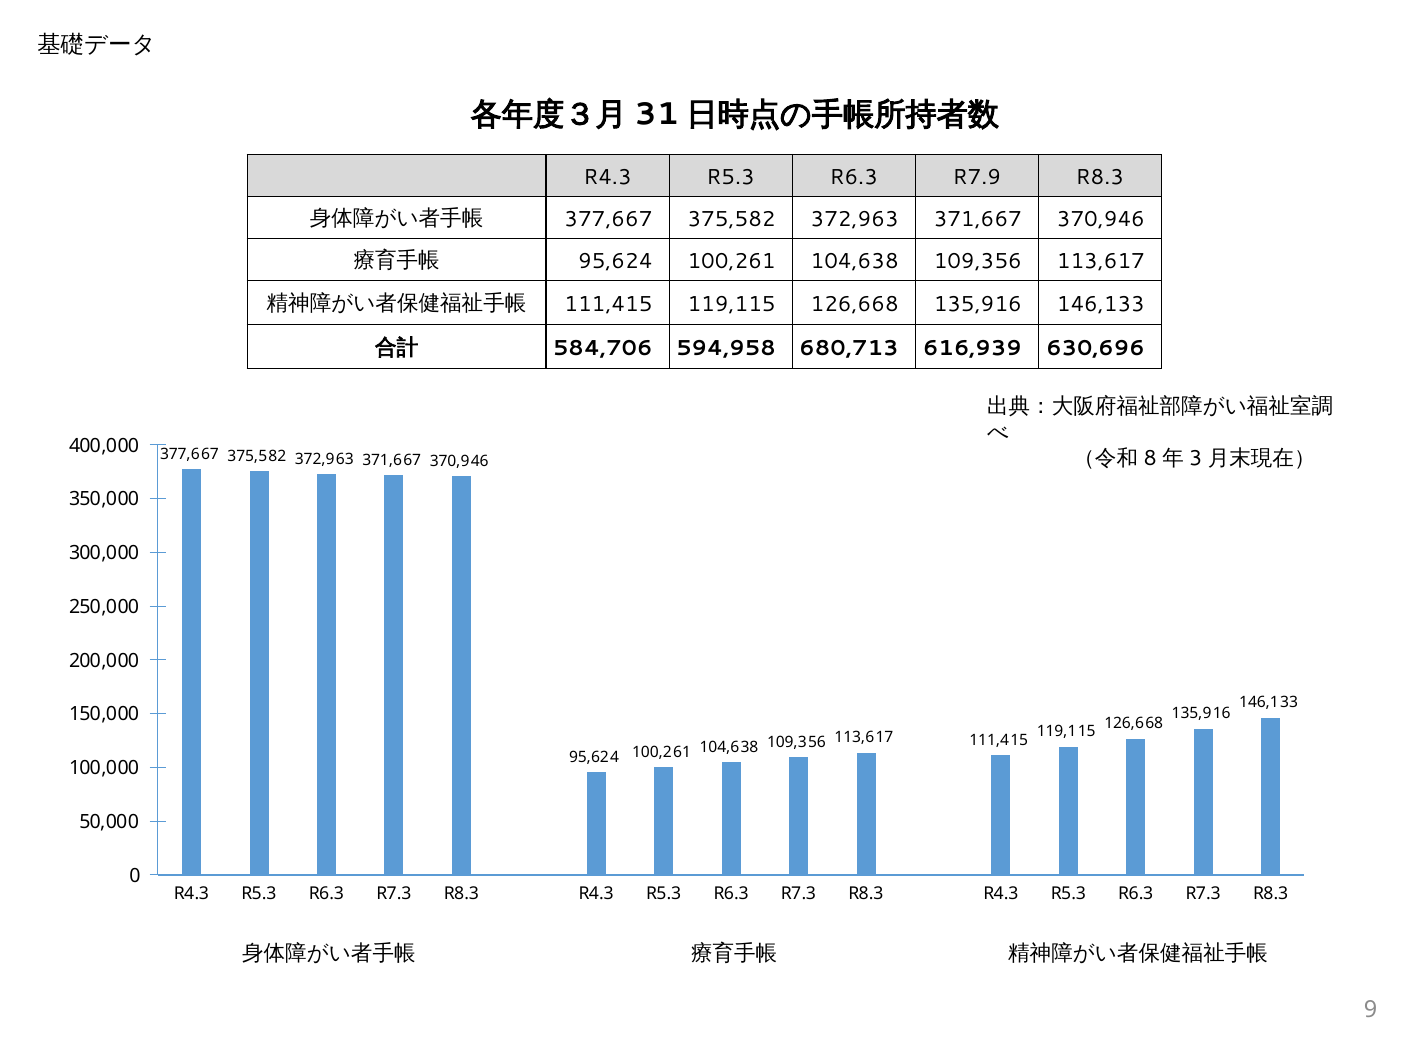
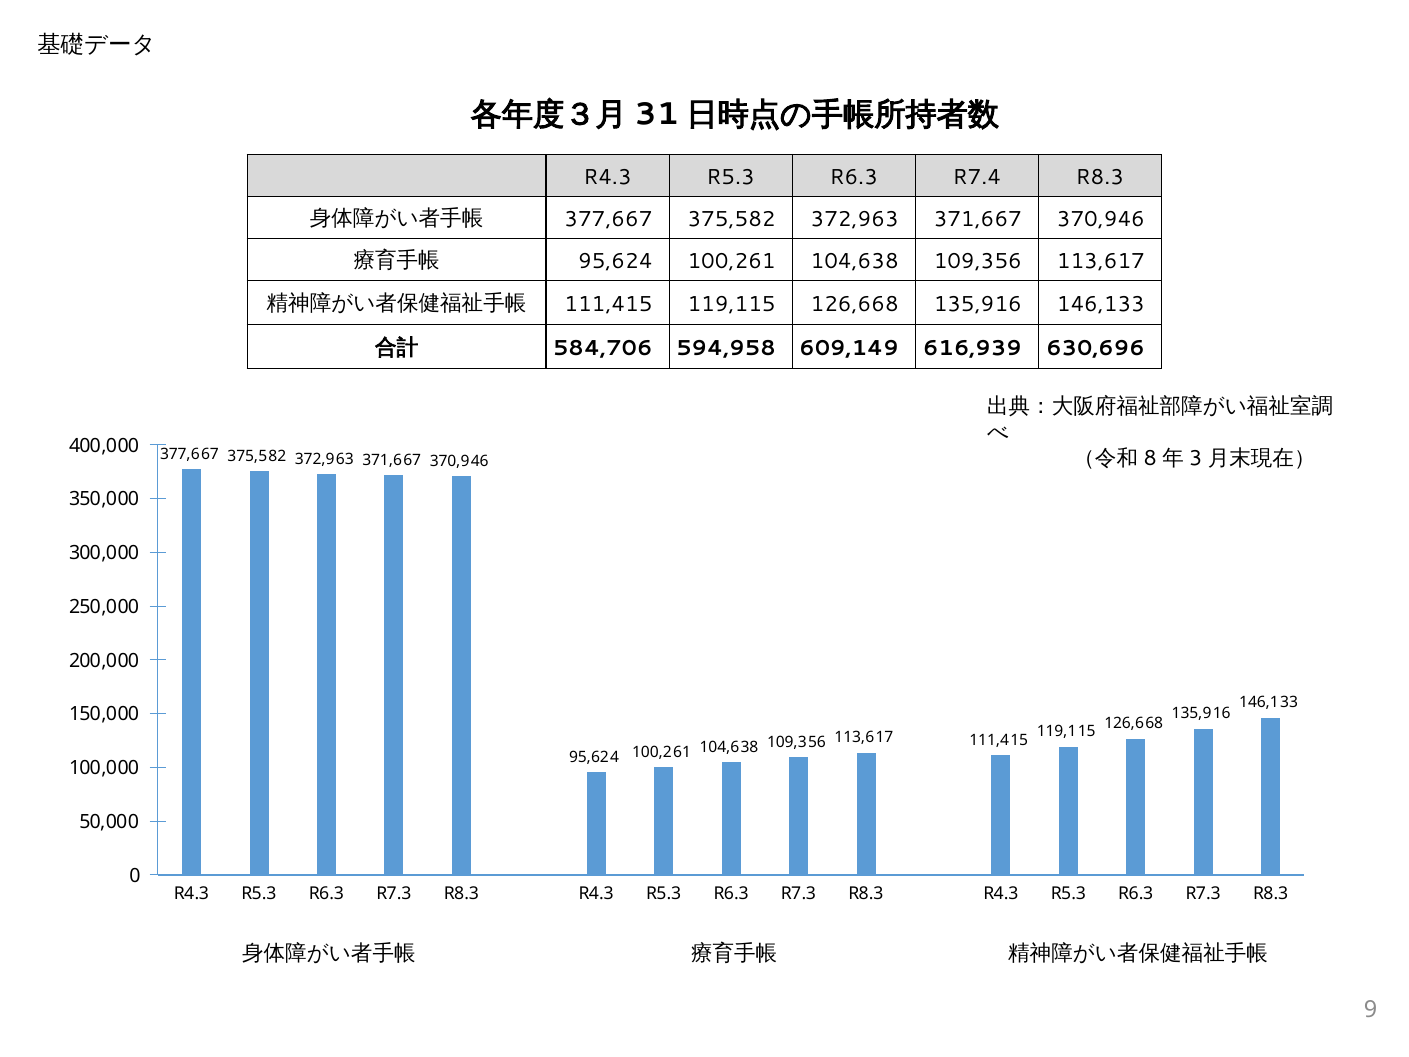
R7.9: R7.9 -> R7.4 (977, 177)
680,713: 680,713 -> 609,149 (849, 348)
